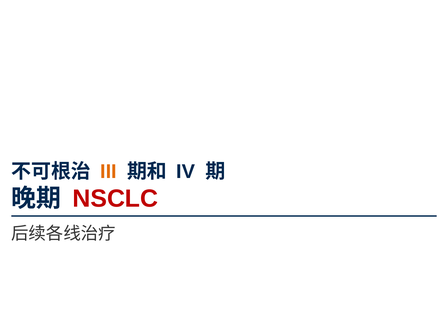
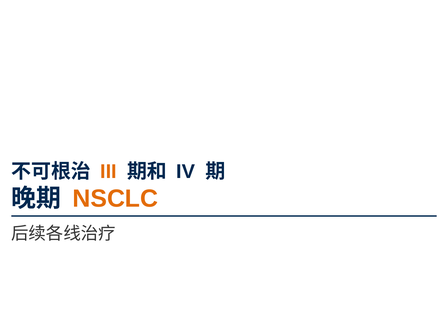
NSCLC colour: red -> orange (115, 199)
